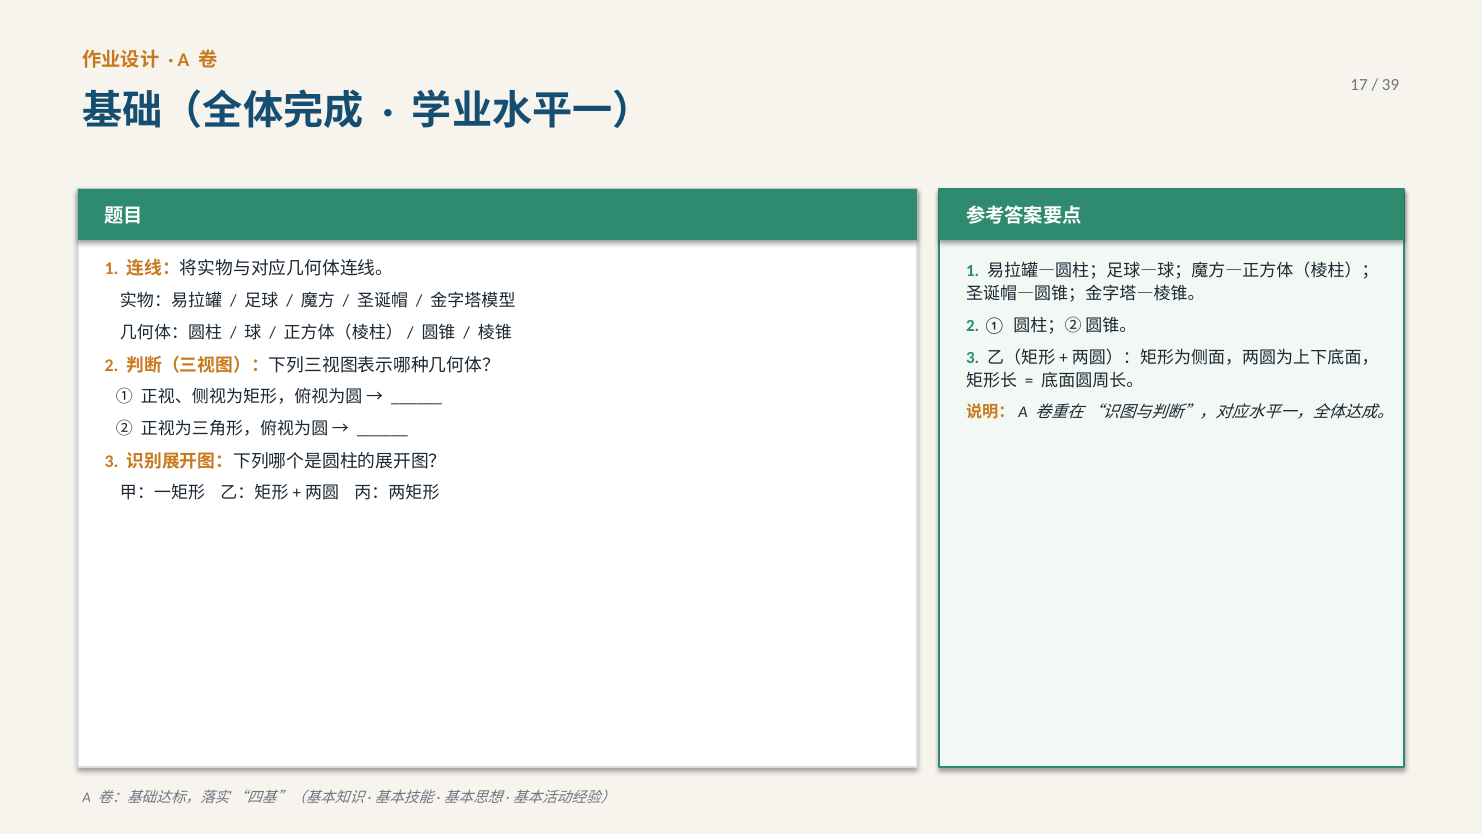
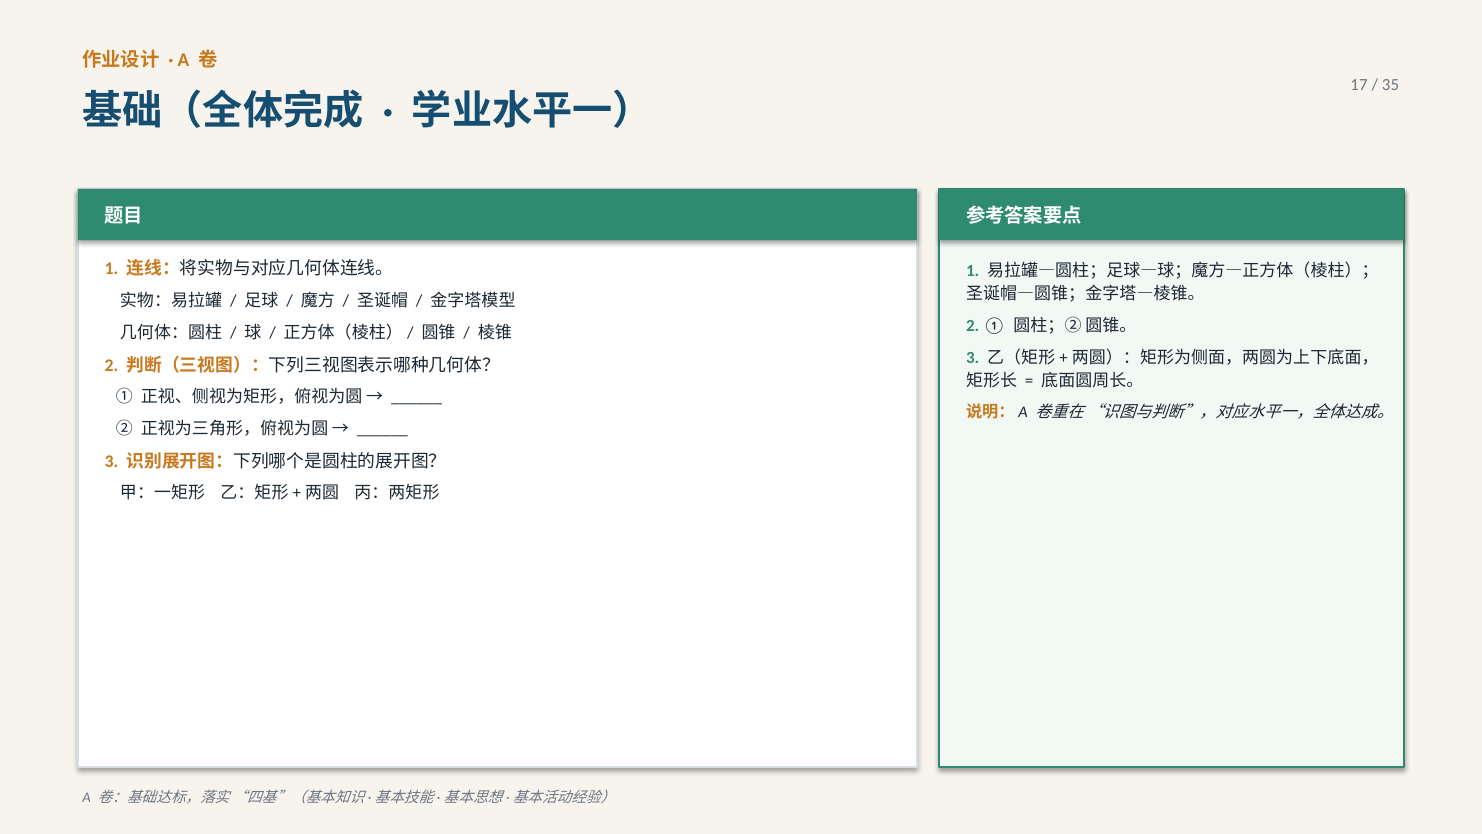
39: 39 -> 35 (1391, 85)
